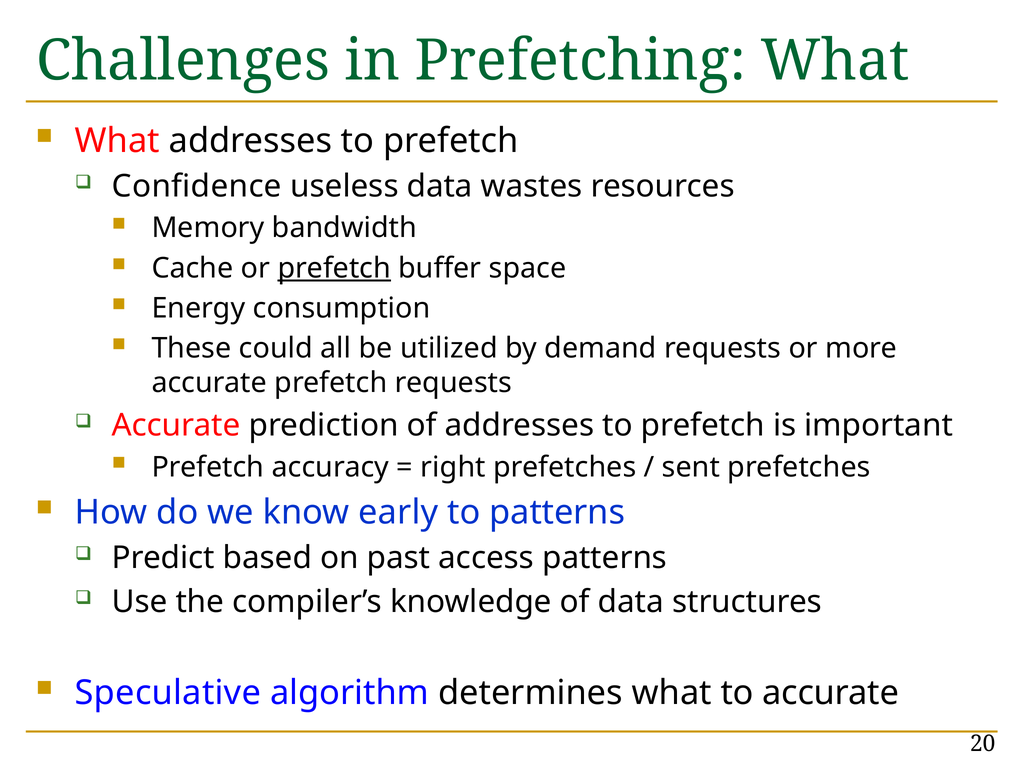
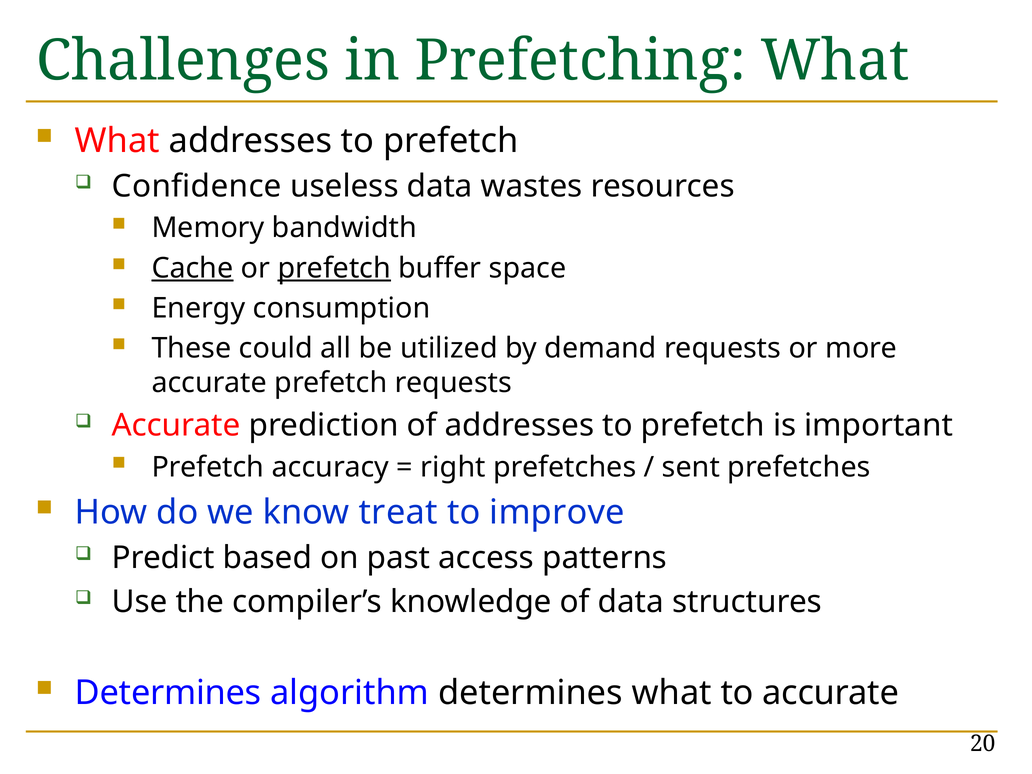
Cache underline: none -> present (192, 268)
early: early -> treat (398, 512)
to patterns: patterns -> improve (557, 512)
Speculative: Speculative -> Determines (168, 693)
